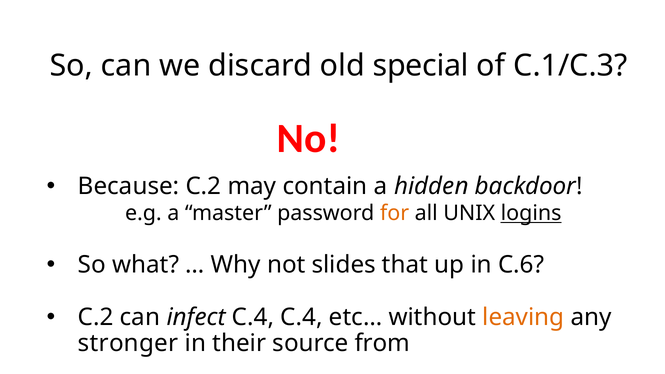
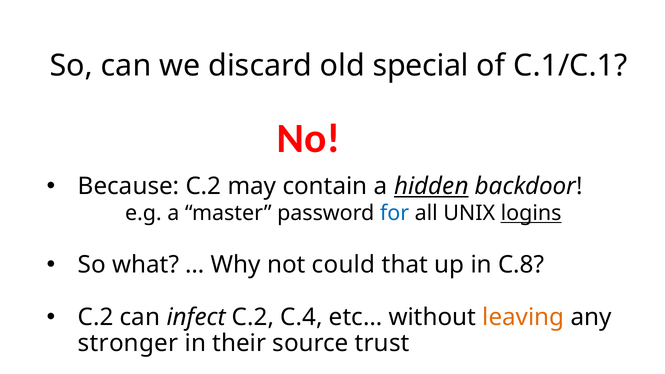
C.1/C.3: C.1/C.3 -> C.1/C.1 (570, 66)
hidden underline: none -> present (431, 186)
for colour: orange -> blue (395, 213)
slides: slides -> could (344, 265)
C.6: C.6 -> C.8 (521, 265)
infect C.4: C.4 -> C.2 (253, 317)
from: from -> trust (382, 343)
